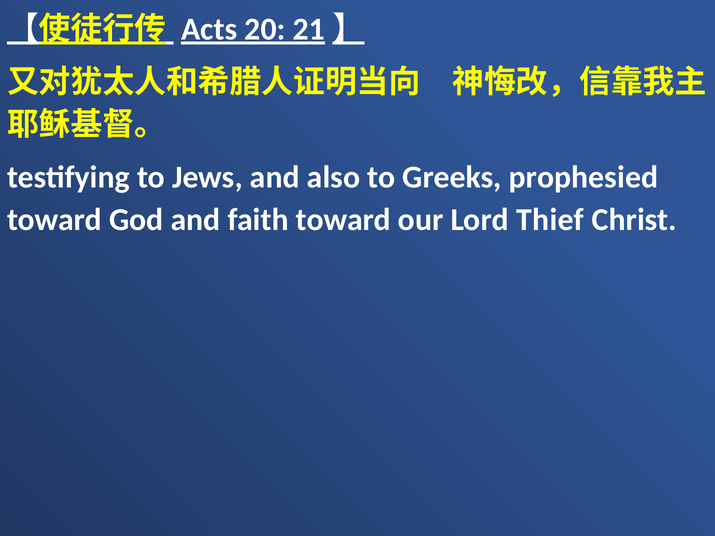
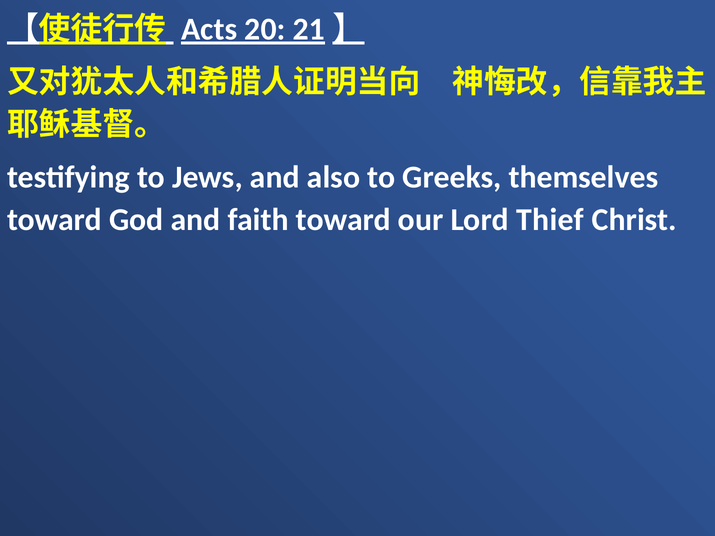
prophesied: prophesied -> themselves (583, 177)
